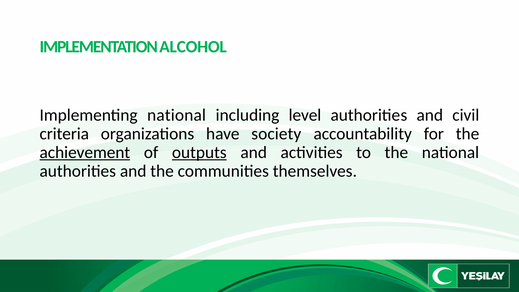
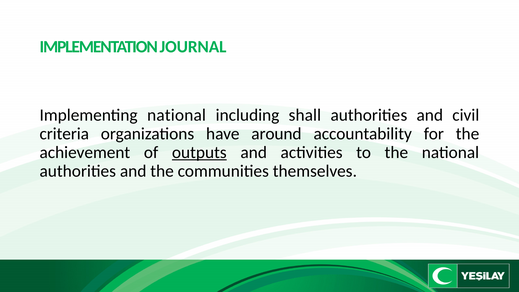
ALCOHOL: ALCOHOL -> JOURNAL (193, 47)
level: level -> shall (305, 115)
society: society -> around (276, 134)
achievement underline: present -> none (85, 152)
